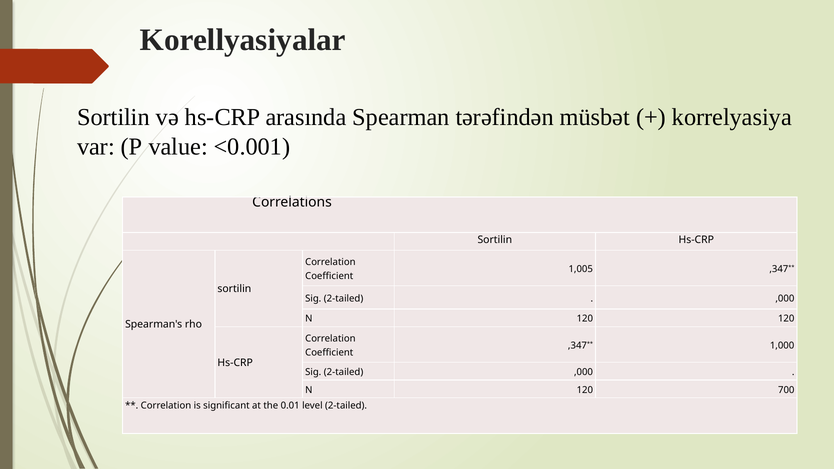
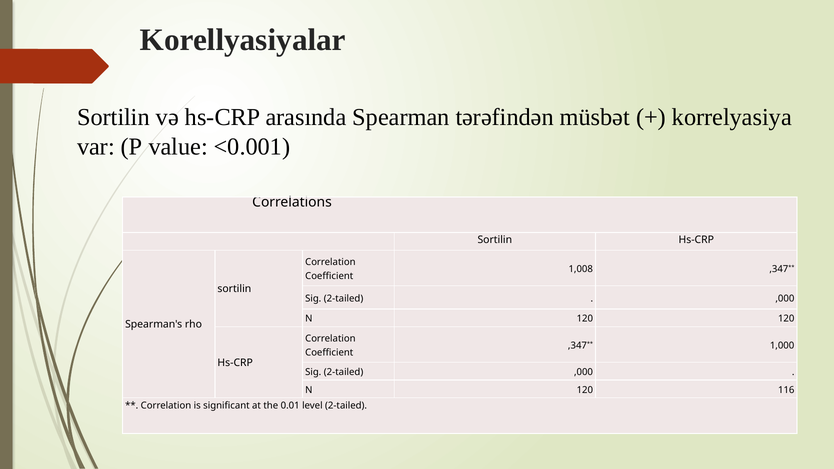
1,005: 1,005 -> 1,008 (581, 269)
700: 700 -> 116 (786, 390)
